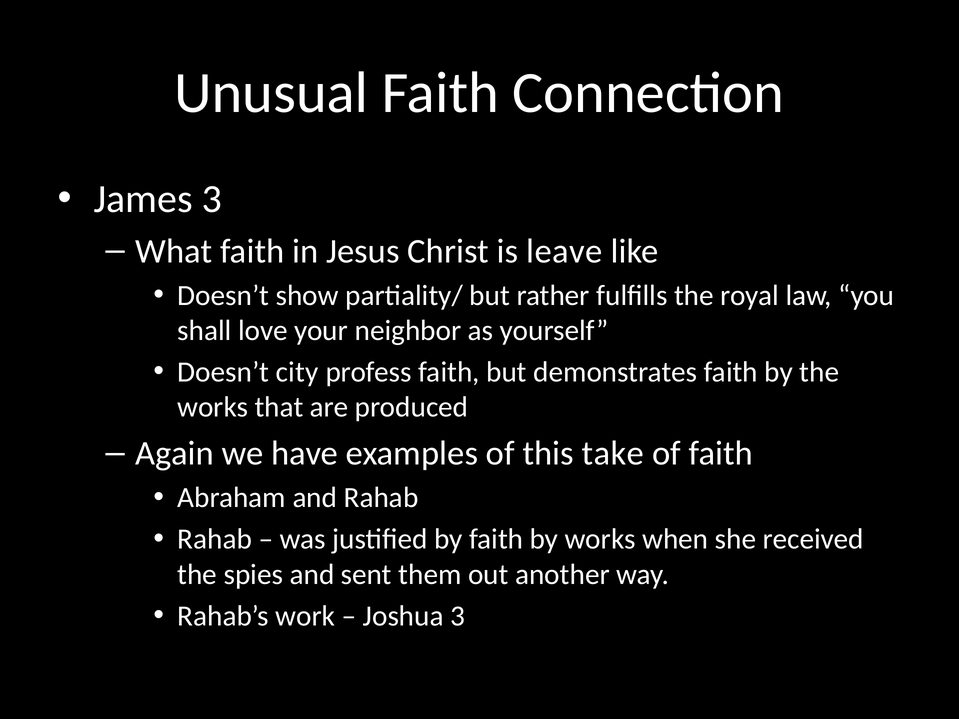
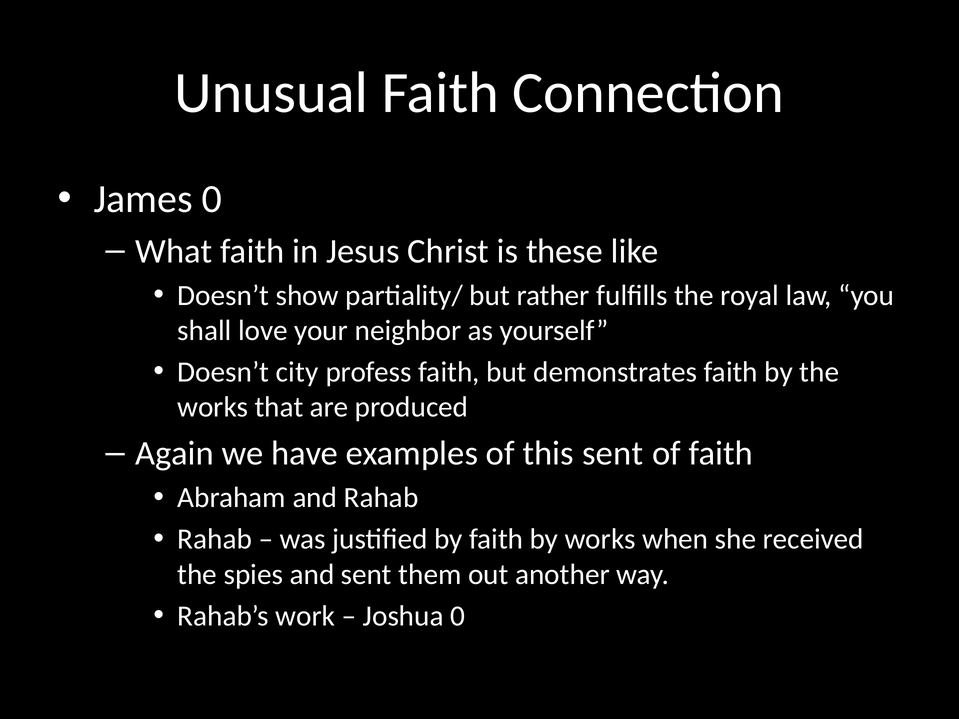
James 3: 3 -> 0 (212, 199)
leave: leave -> these (565, 251)
this take: take -> sent (613, 454)
Joshua 3: 3 -> 0 (458, 616)
